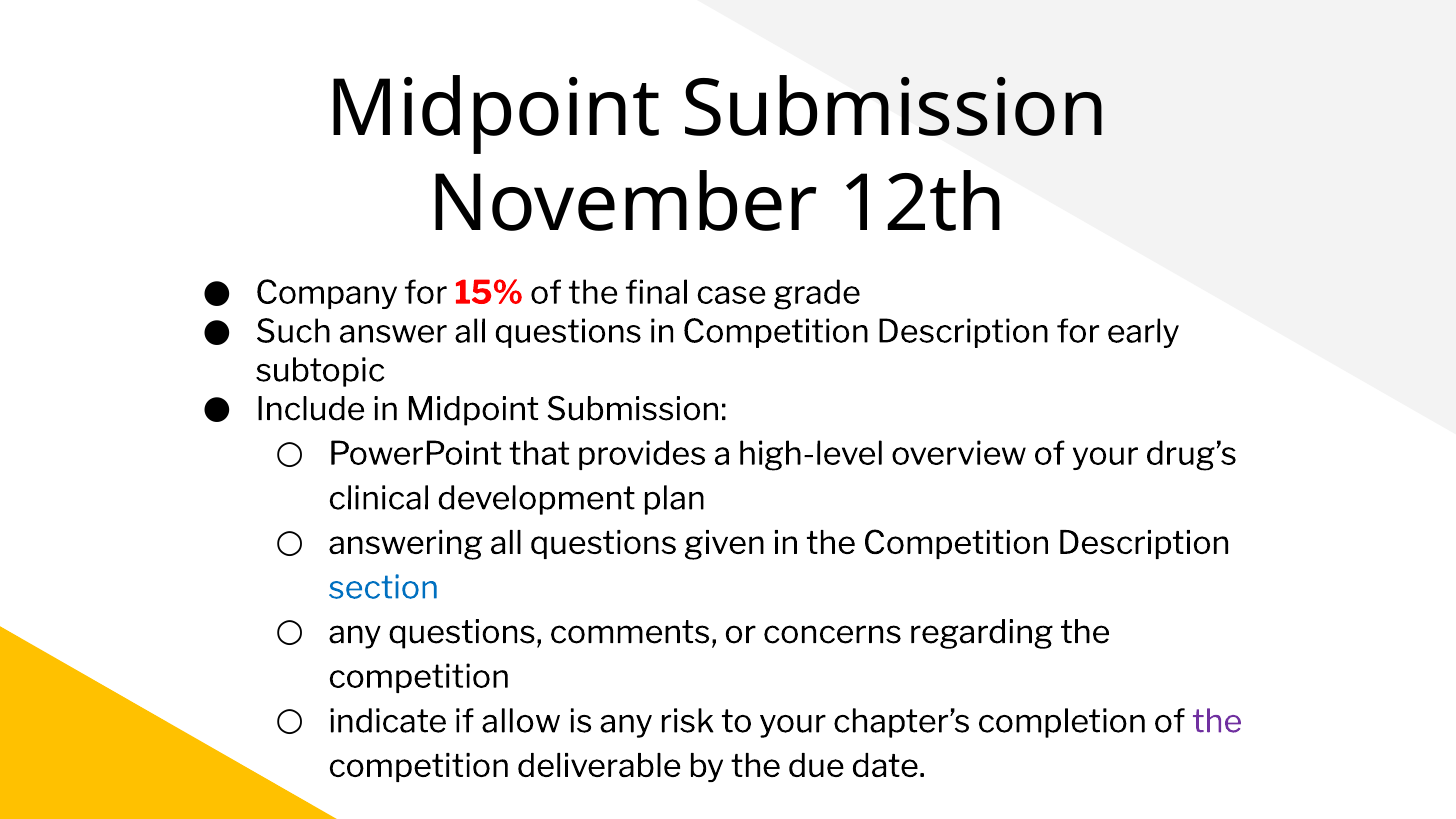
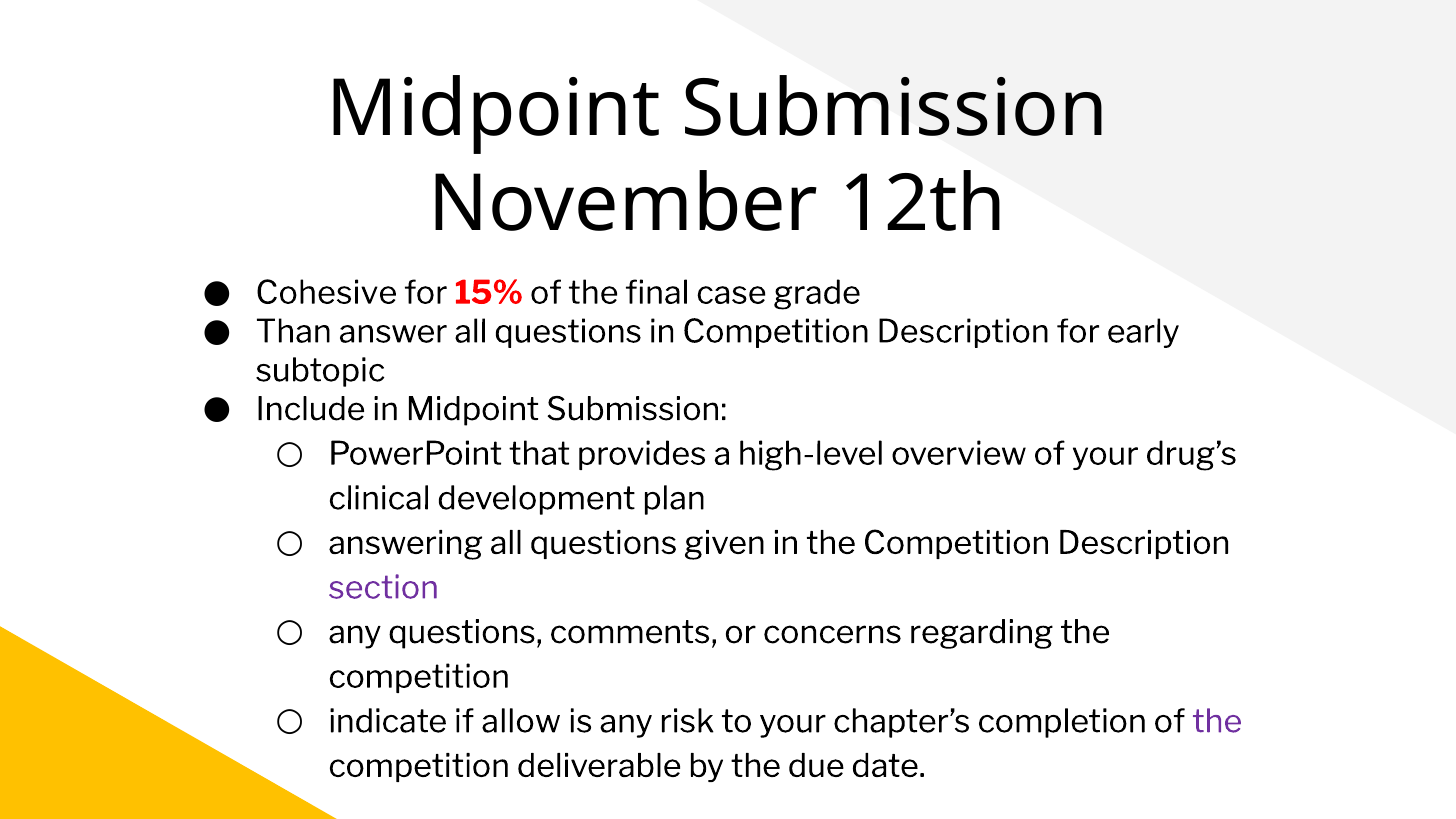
Company: Company -> Cohesive (326, 293)
Such: Such -> Than (294, 332)
section colour: blue -> purple (384, 588)
